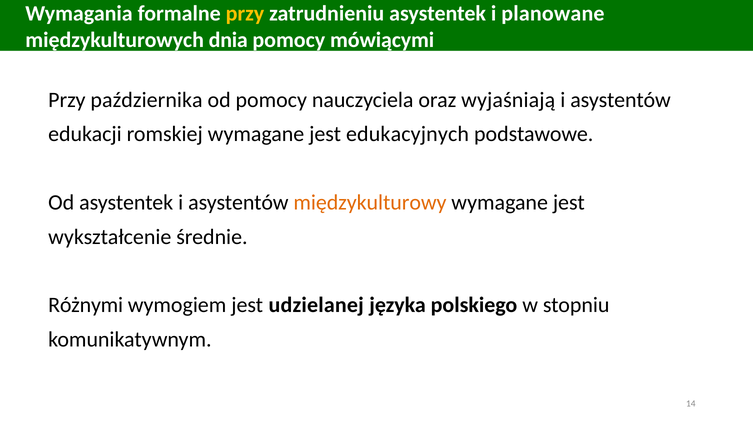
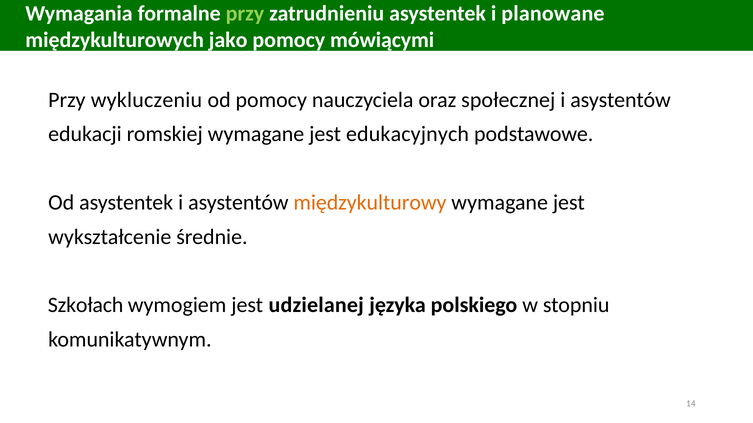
przy colour: yellow -> light green (245, 14)
dnia: dnia -> jako (228, 40)
października: października -> wykluczeniu (146, 100)
wyjaśniają: wyjaśniają -> społecznej (508, 100)
Różnymi: Różnymi -> Szkołach (86, 306)
